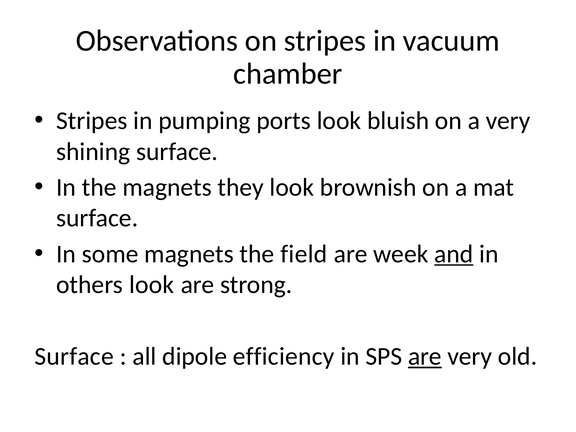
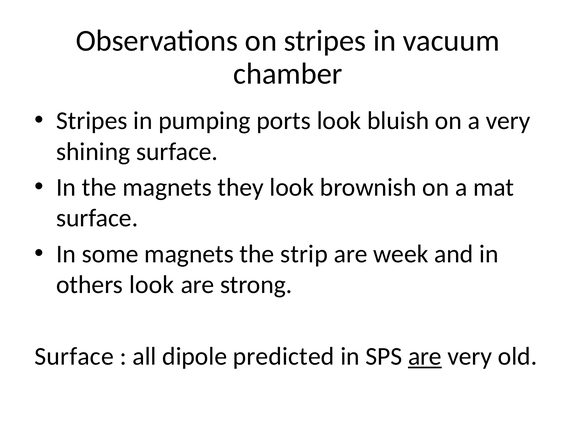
field: field -> strip (304, 254)
and underline: present -> none (454, 254)
efficiency: efficiency -> predicted (284, 356)
